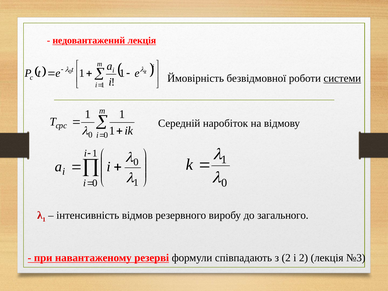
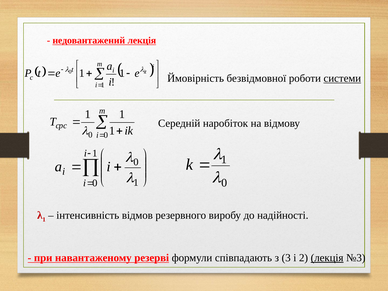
загального: загального -> надійності (283, 215)
з 2: 2 -> 3 (286, 258)
лекція underline: none -> present (327, 258)
